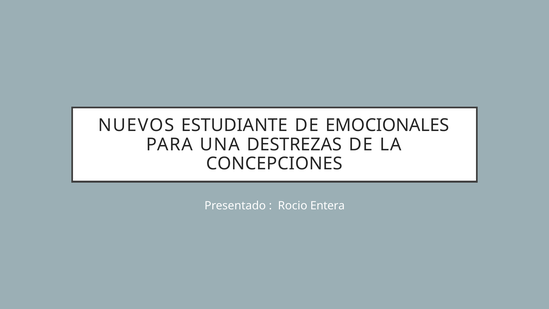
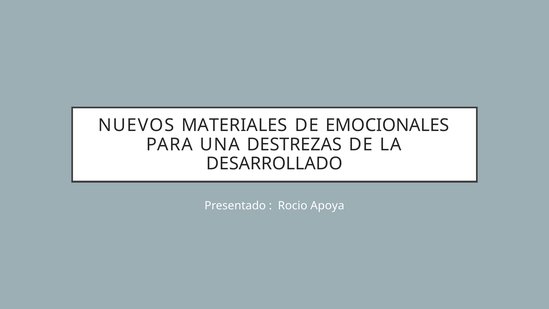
ESTUDIANTE: ESTUDIANTE -> MATERIALES (234, 125)
CONCEPCIONES: CONCEPCIONES -> DESARROLLADO (274, 164)
Entera: Entera -> Apoya (327, 206)
